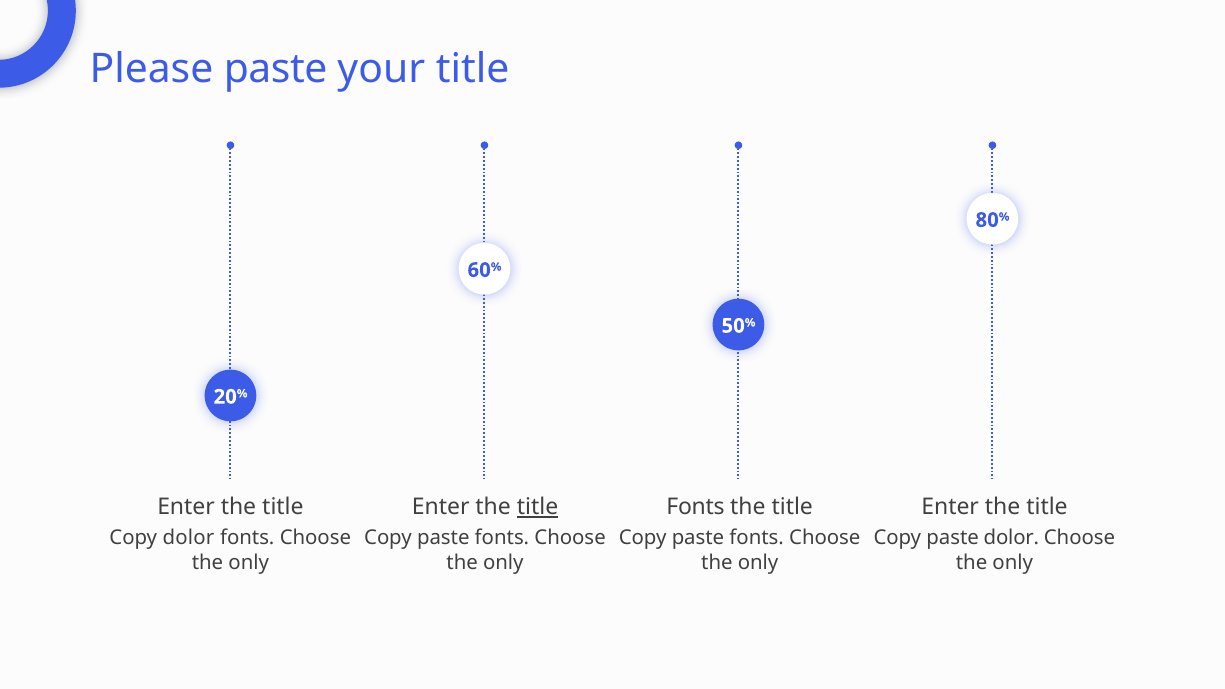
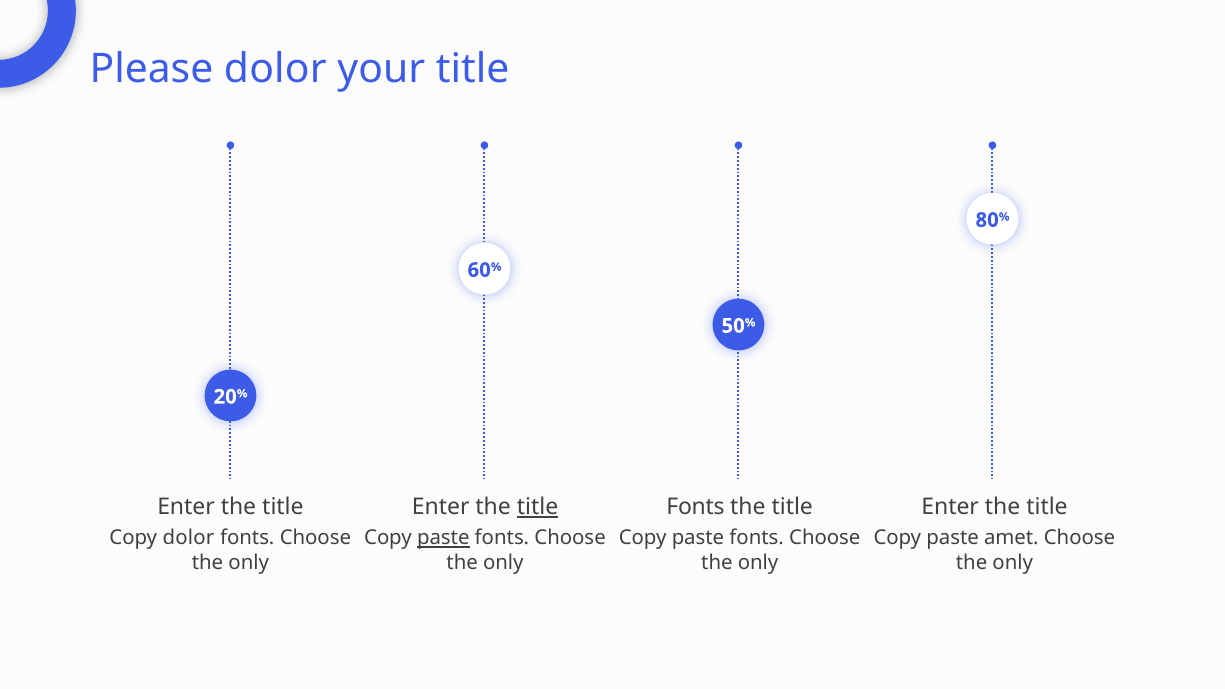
Please paste: paste -> dolor (275, 69)
paste underline: none -> present (443, 538)
paste dolor: dolor -> amet (1011, 538)
